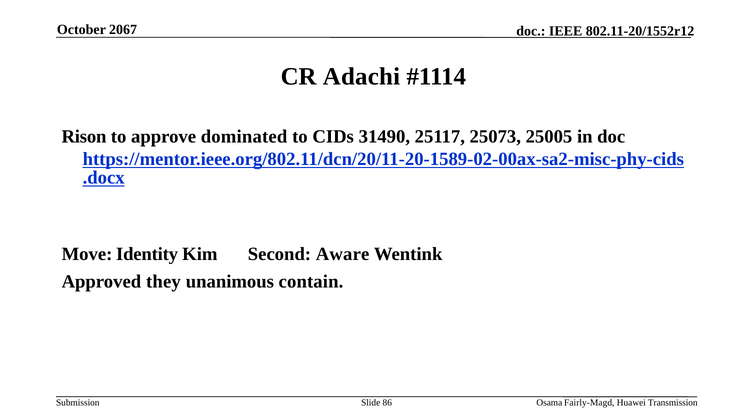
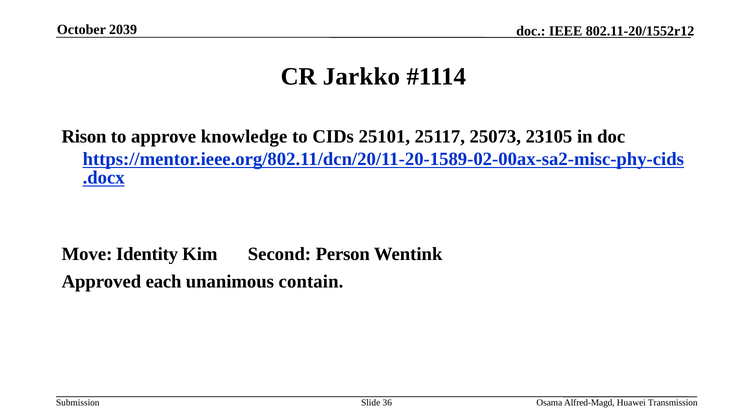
2067: 2067 -> 2039 (123, 30)
Adachi: Adachi -> Jarkko (361, 76)
dominated: dominated -> knowledge (244, 137)
31490: 31490 -> 25101 (384, 137)
25005: 25005 -> 23105 (549, 137)
Aware: Aware -> Person (343, 254)
they: they -> each (164, 281)
86: 86 -> 36 (387, 403)
Fairly-Magd: Fairly-Magd -> Alfred-Magd (589, 403)
